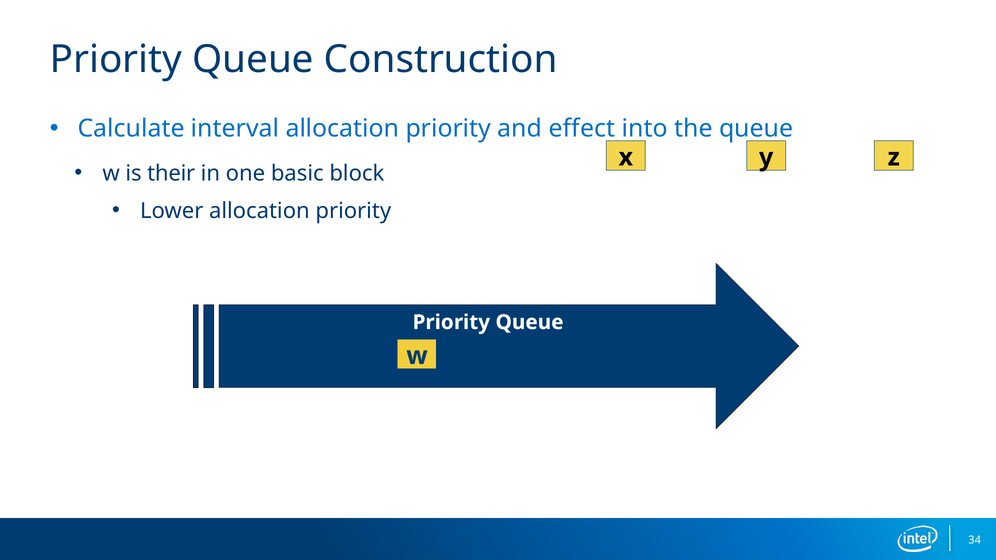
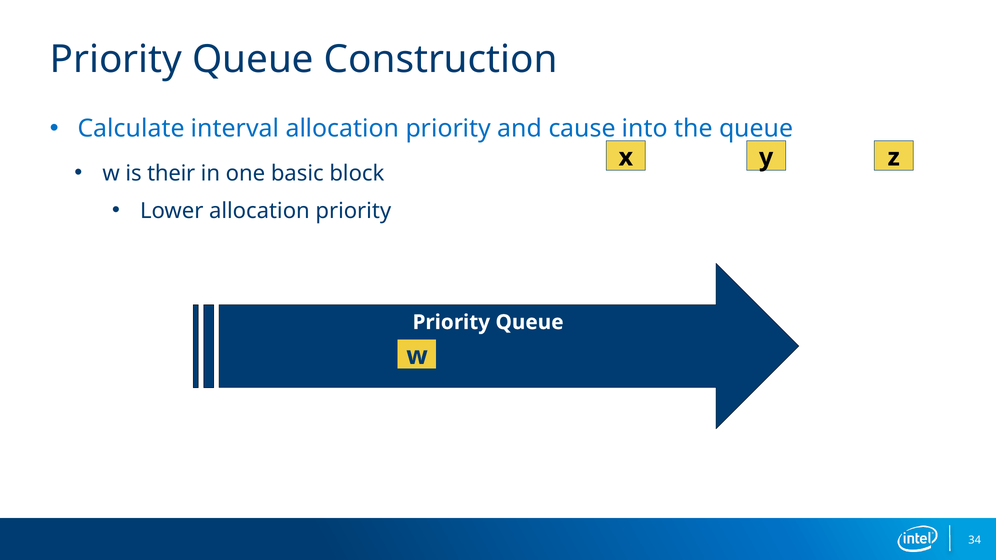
effect: effect -> cause (582, 129)
